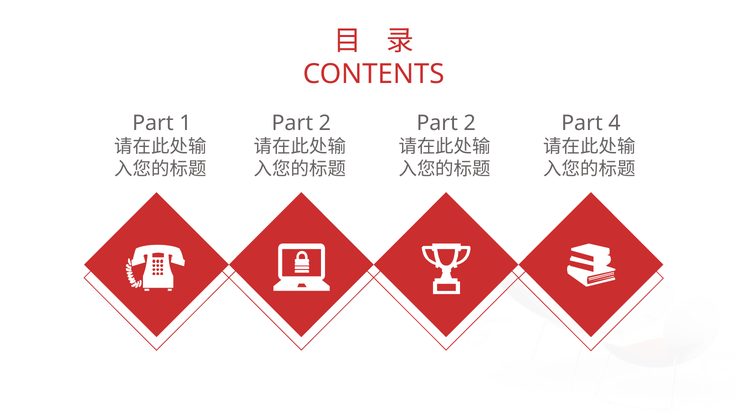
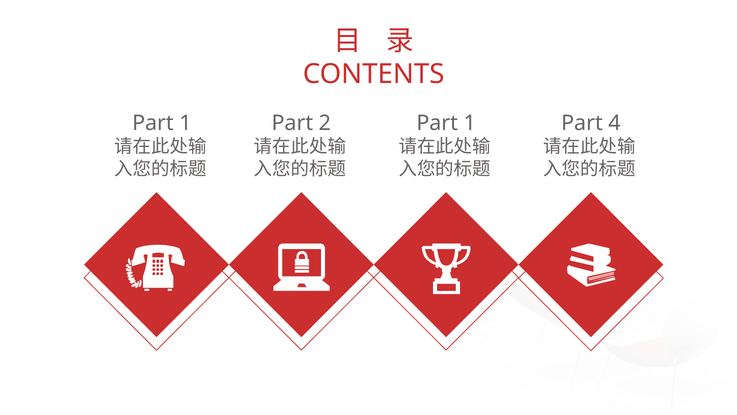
2: 2 -> 1 (470, 123)
